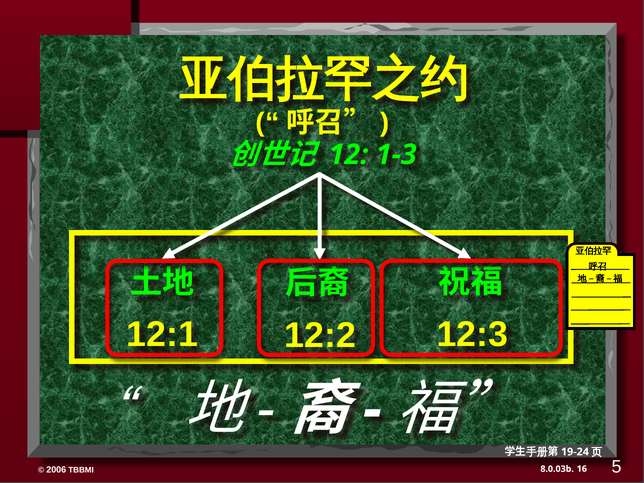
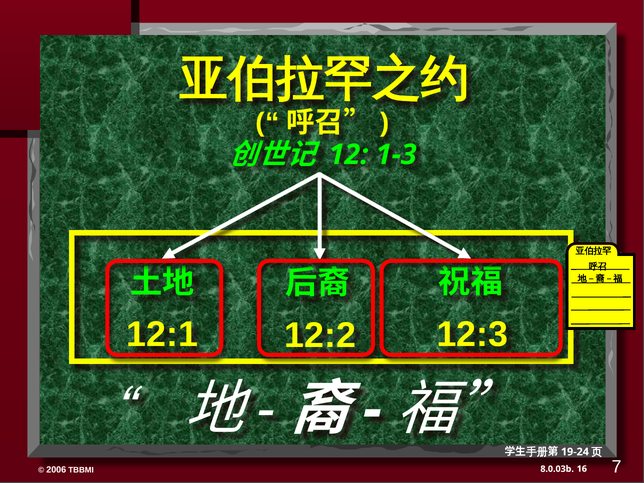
5: 5 -> 7 (617, 467)
